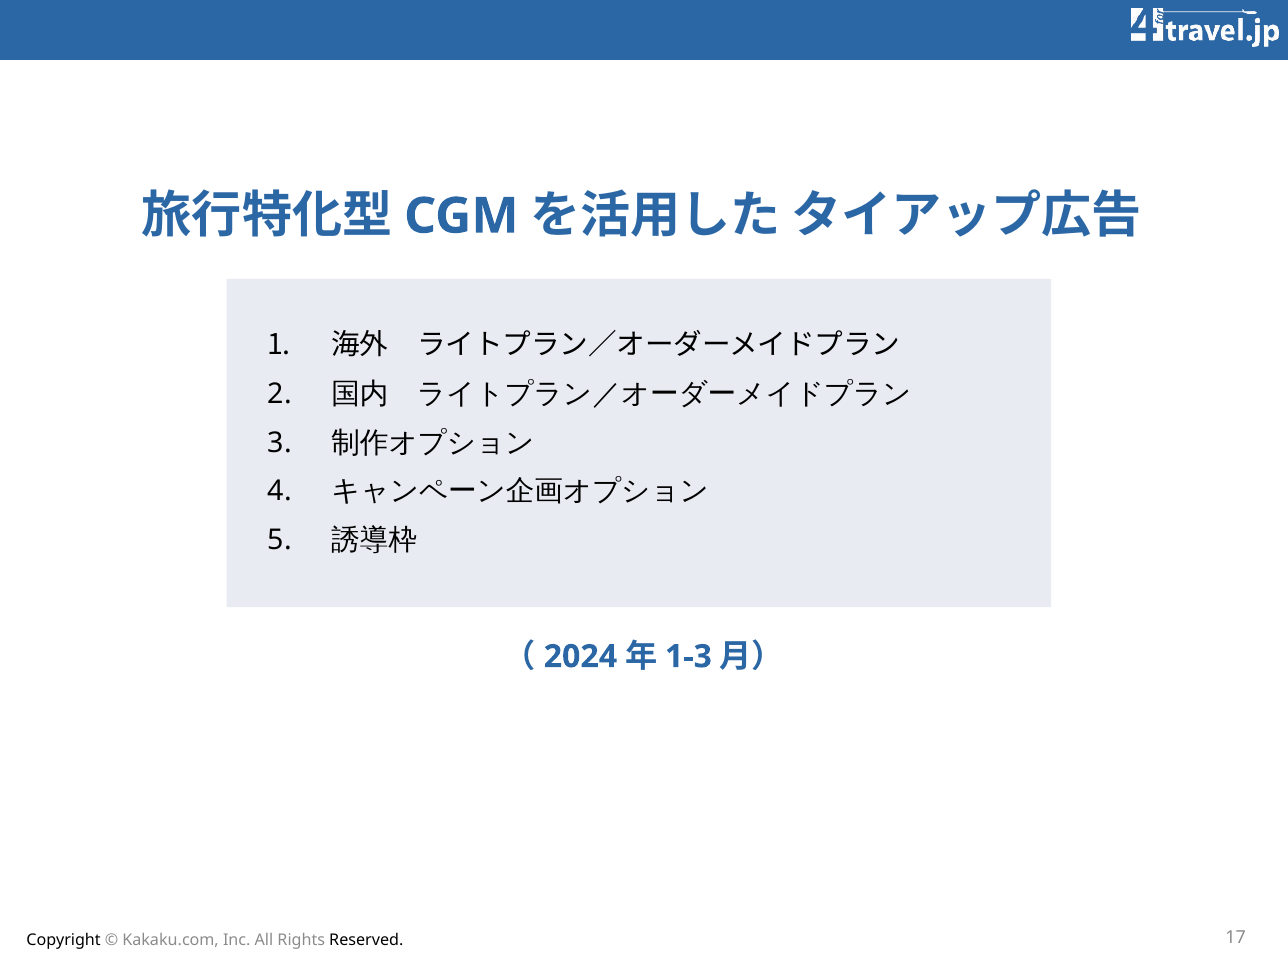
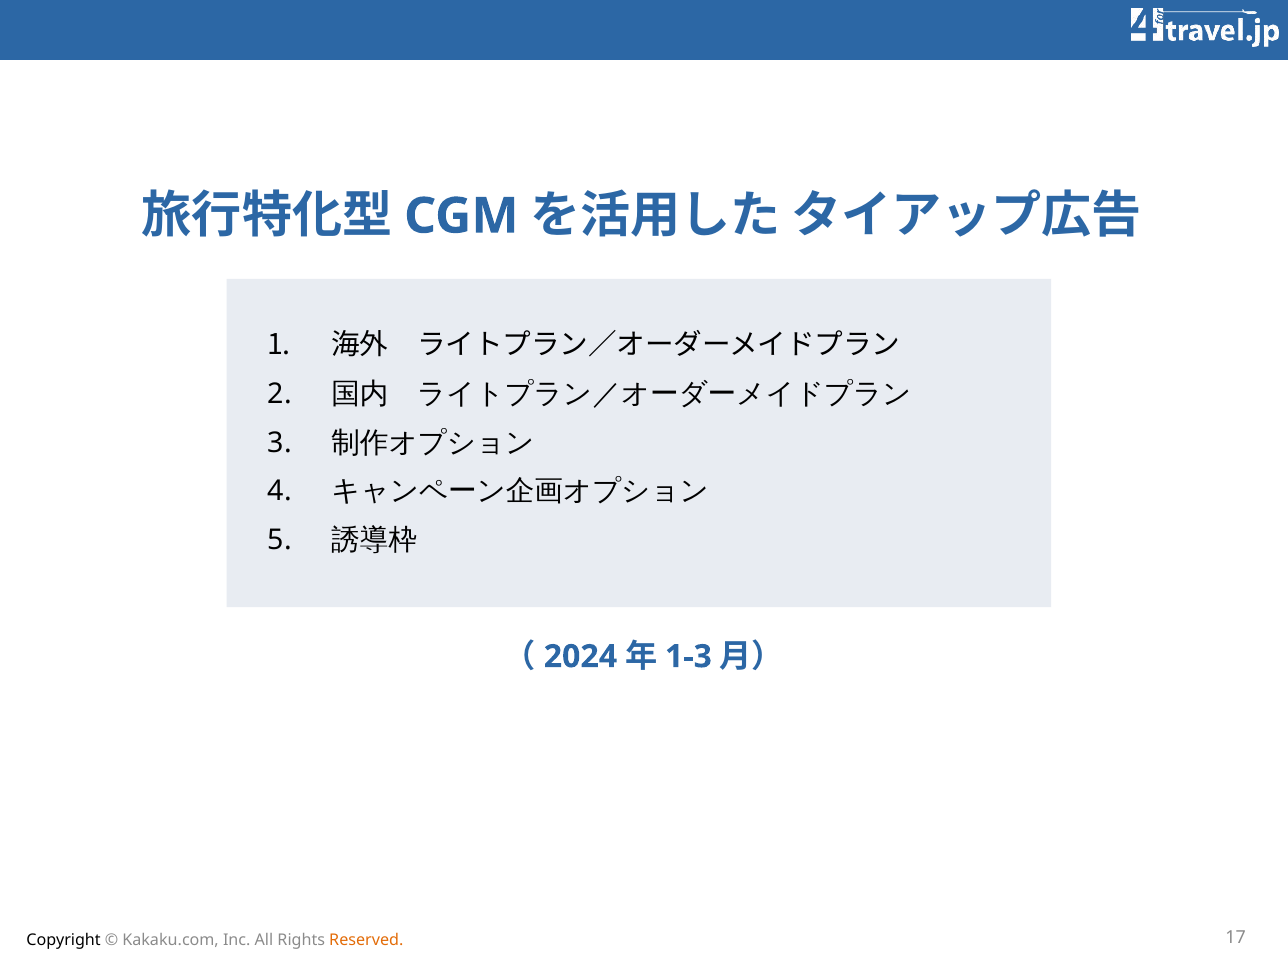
Reserved colour: black -> orange (366, 940)
